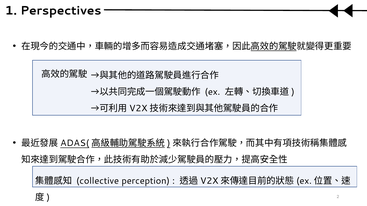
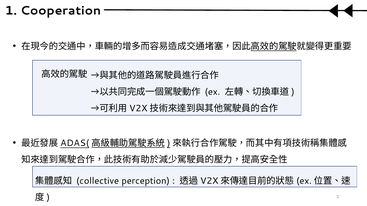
Perspectives: Perspectives -> Cooperation (61, 11)
